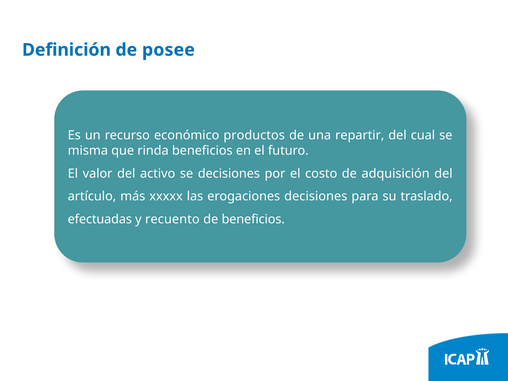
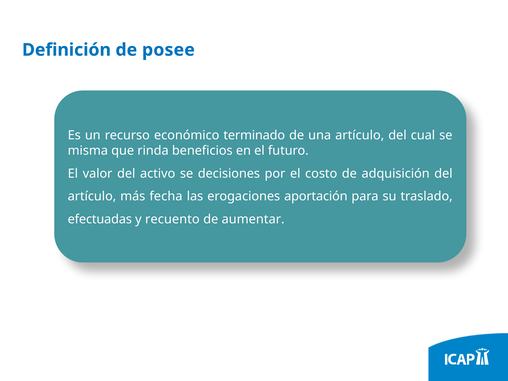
productos: productos -> terminado (254, 135)
una repartir: repartir -> artículo (360, 135)
xxxxx: xxxxx -> fecha (166, 196)
erogaciones decisiones: decisiones -> aportación (316, 196)
de beneficios: beneficios -> aumentar (253, 219)
